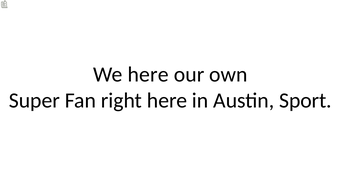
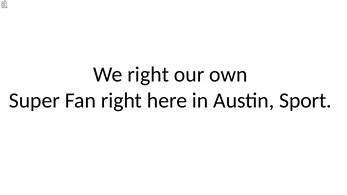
We here: here -> right (148, 74)
